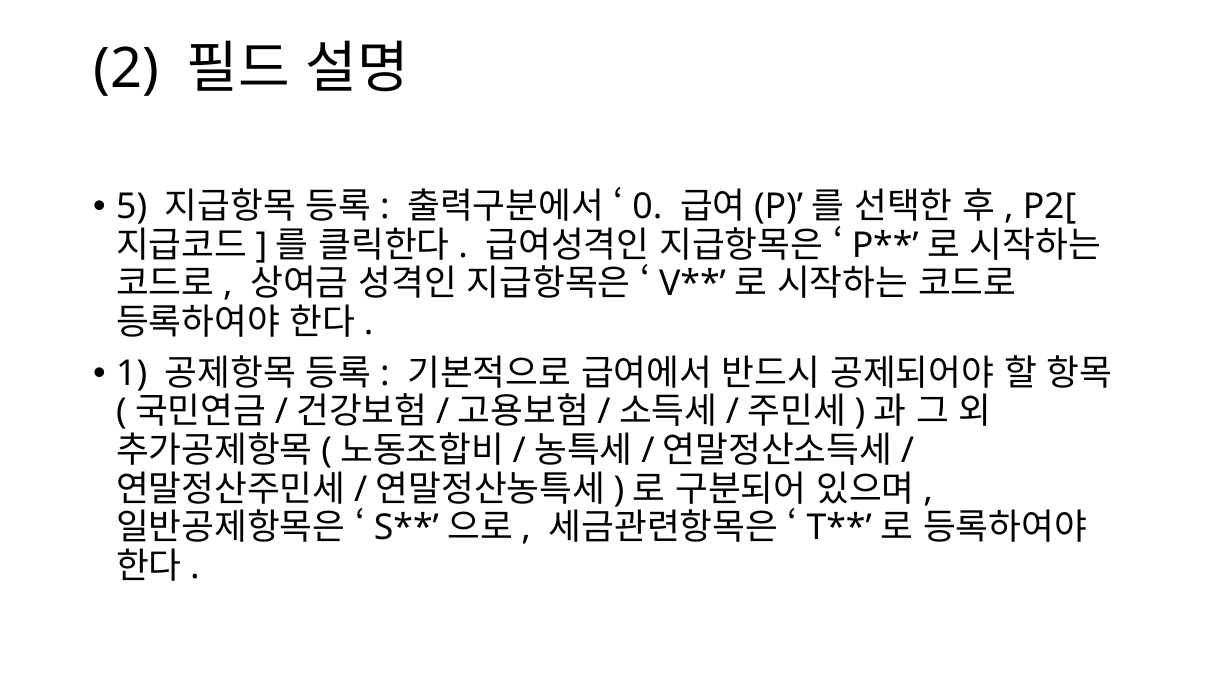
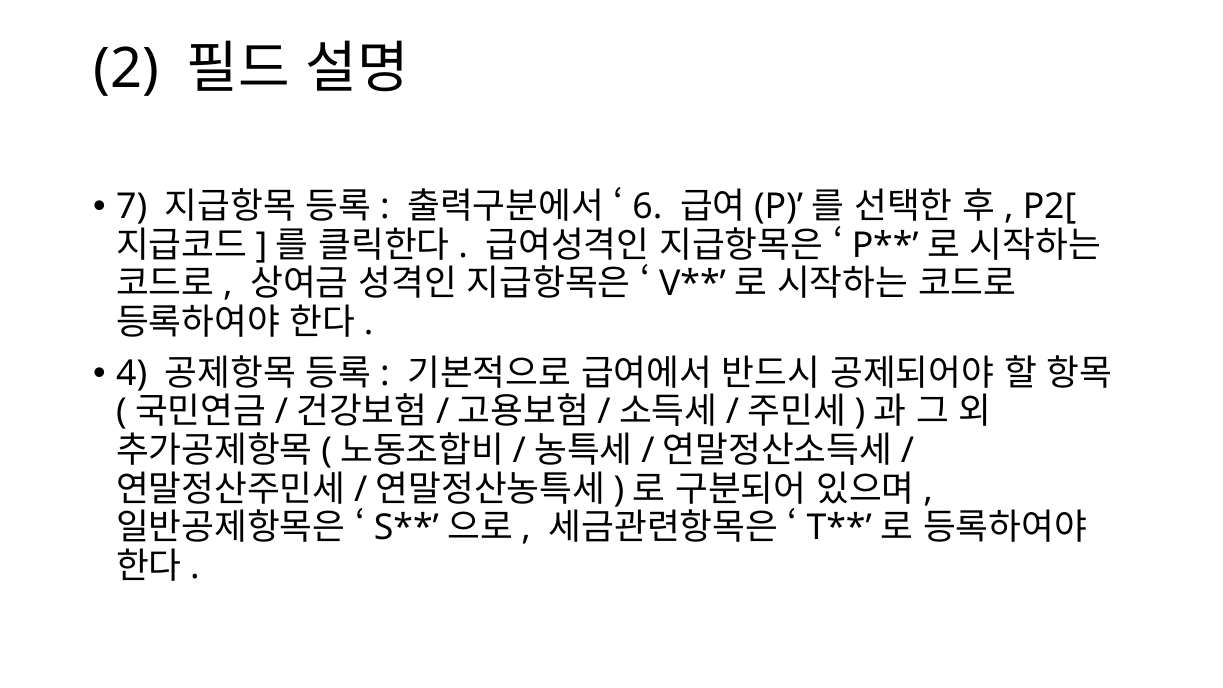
5: 5 -> 7 (132, 207)
0: 0 -> 6 (647, 207)
1: 1 -> 4 (132, 374)
